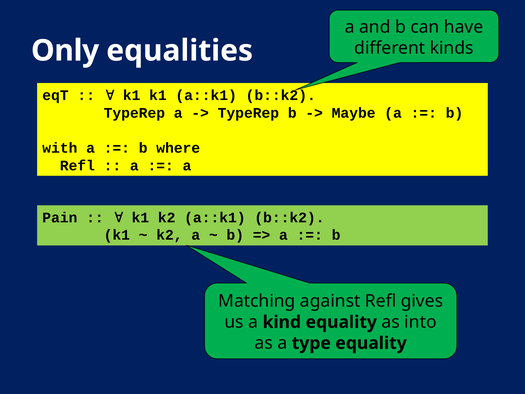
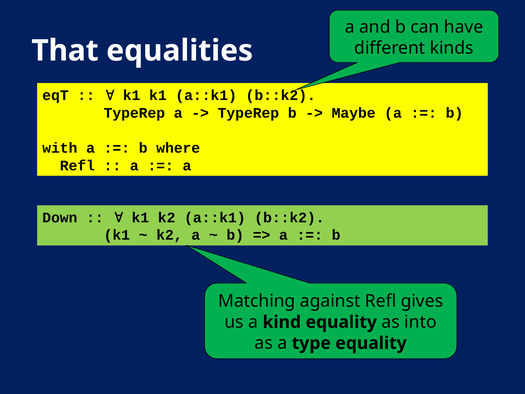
Only: Only -> That (65, 51)
Pain: Pain -> Down (60, 217)
